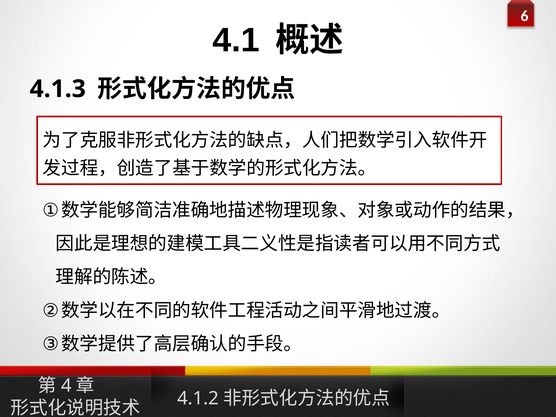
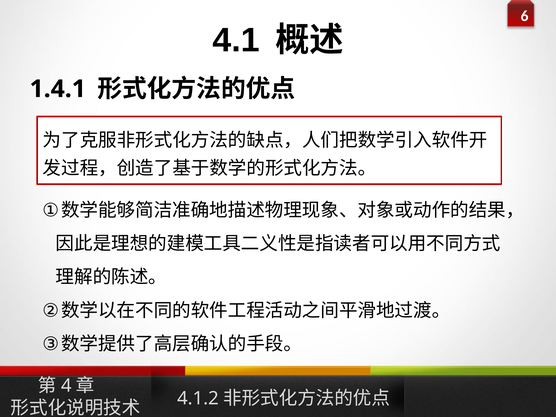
4.1.3: 4.1.3 -> 1.4.1 (58, 89)
